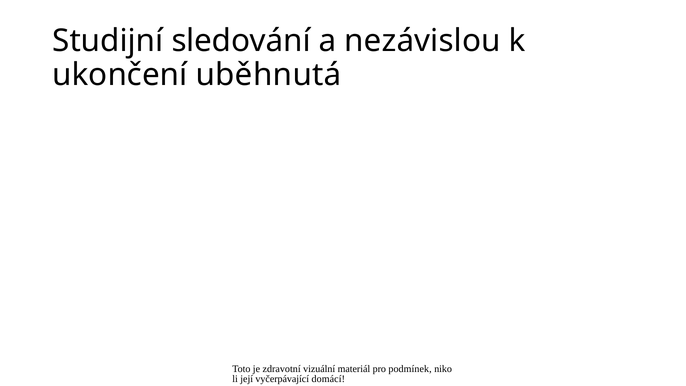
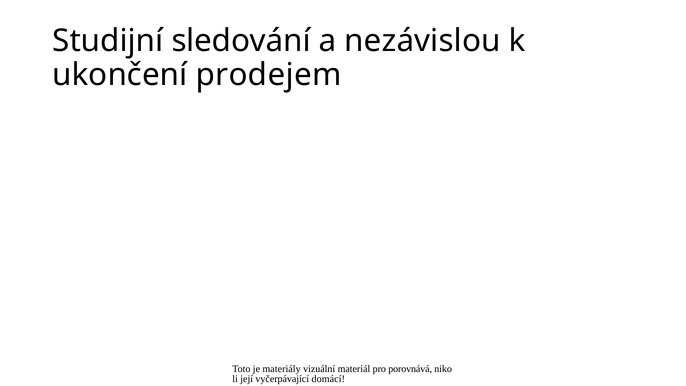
uběhnutá: uběhnutá -> prodejem (269, 75)
zdravotní: zdravotní -> materiály (282, 369)
podmínek: podmínek -> porovnává (410, 369)
